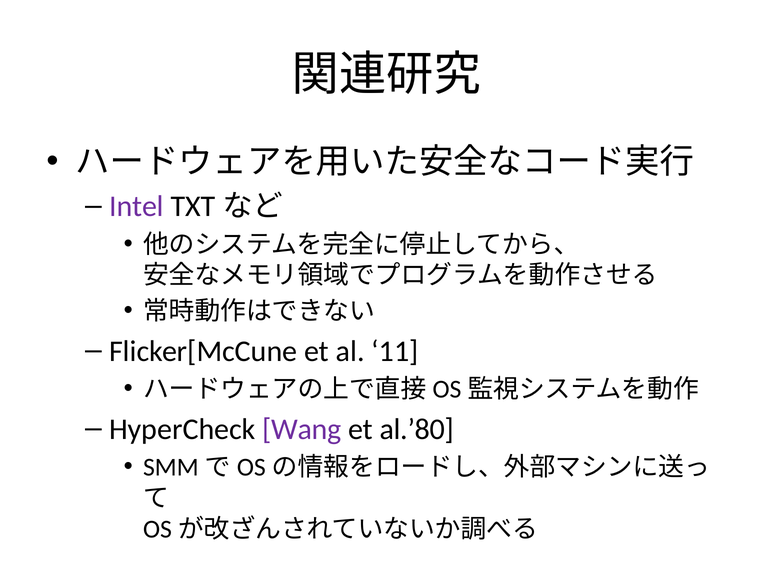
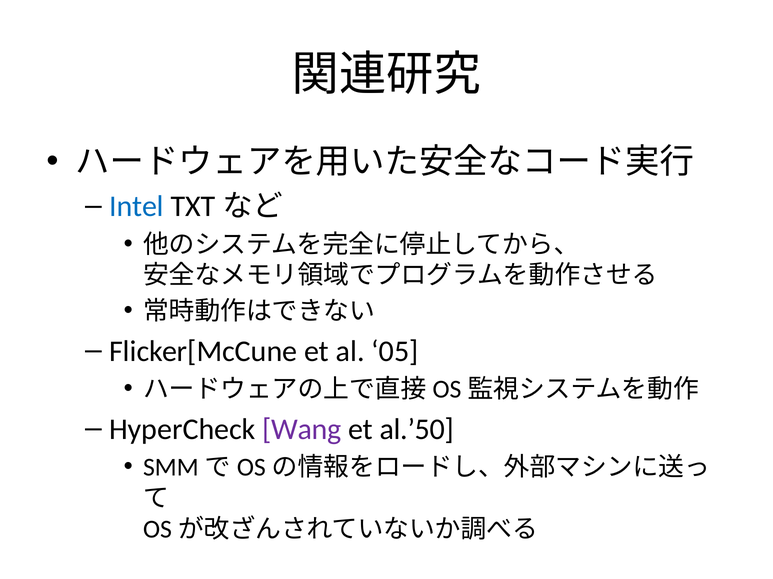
Intel colour: purple -> blue (137, 207)
11: 11 -> 05 (395, 352)
al.’80: al.’80 -> al.’50 (417, 430)
